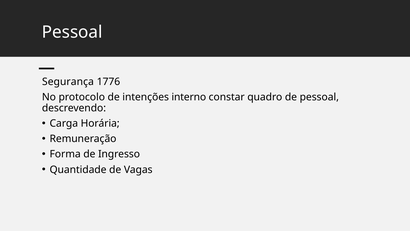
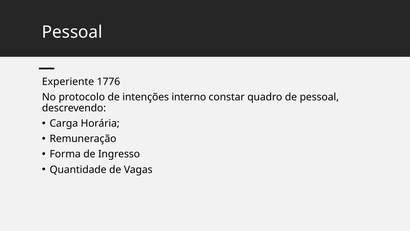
Segurança: Segurança -> Experiente (68, 82)
